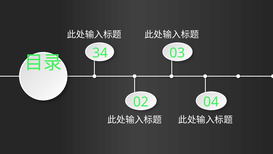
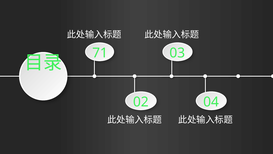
34: 34 -> 71 (100, 53)
